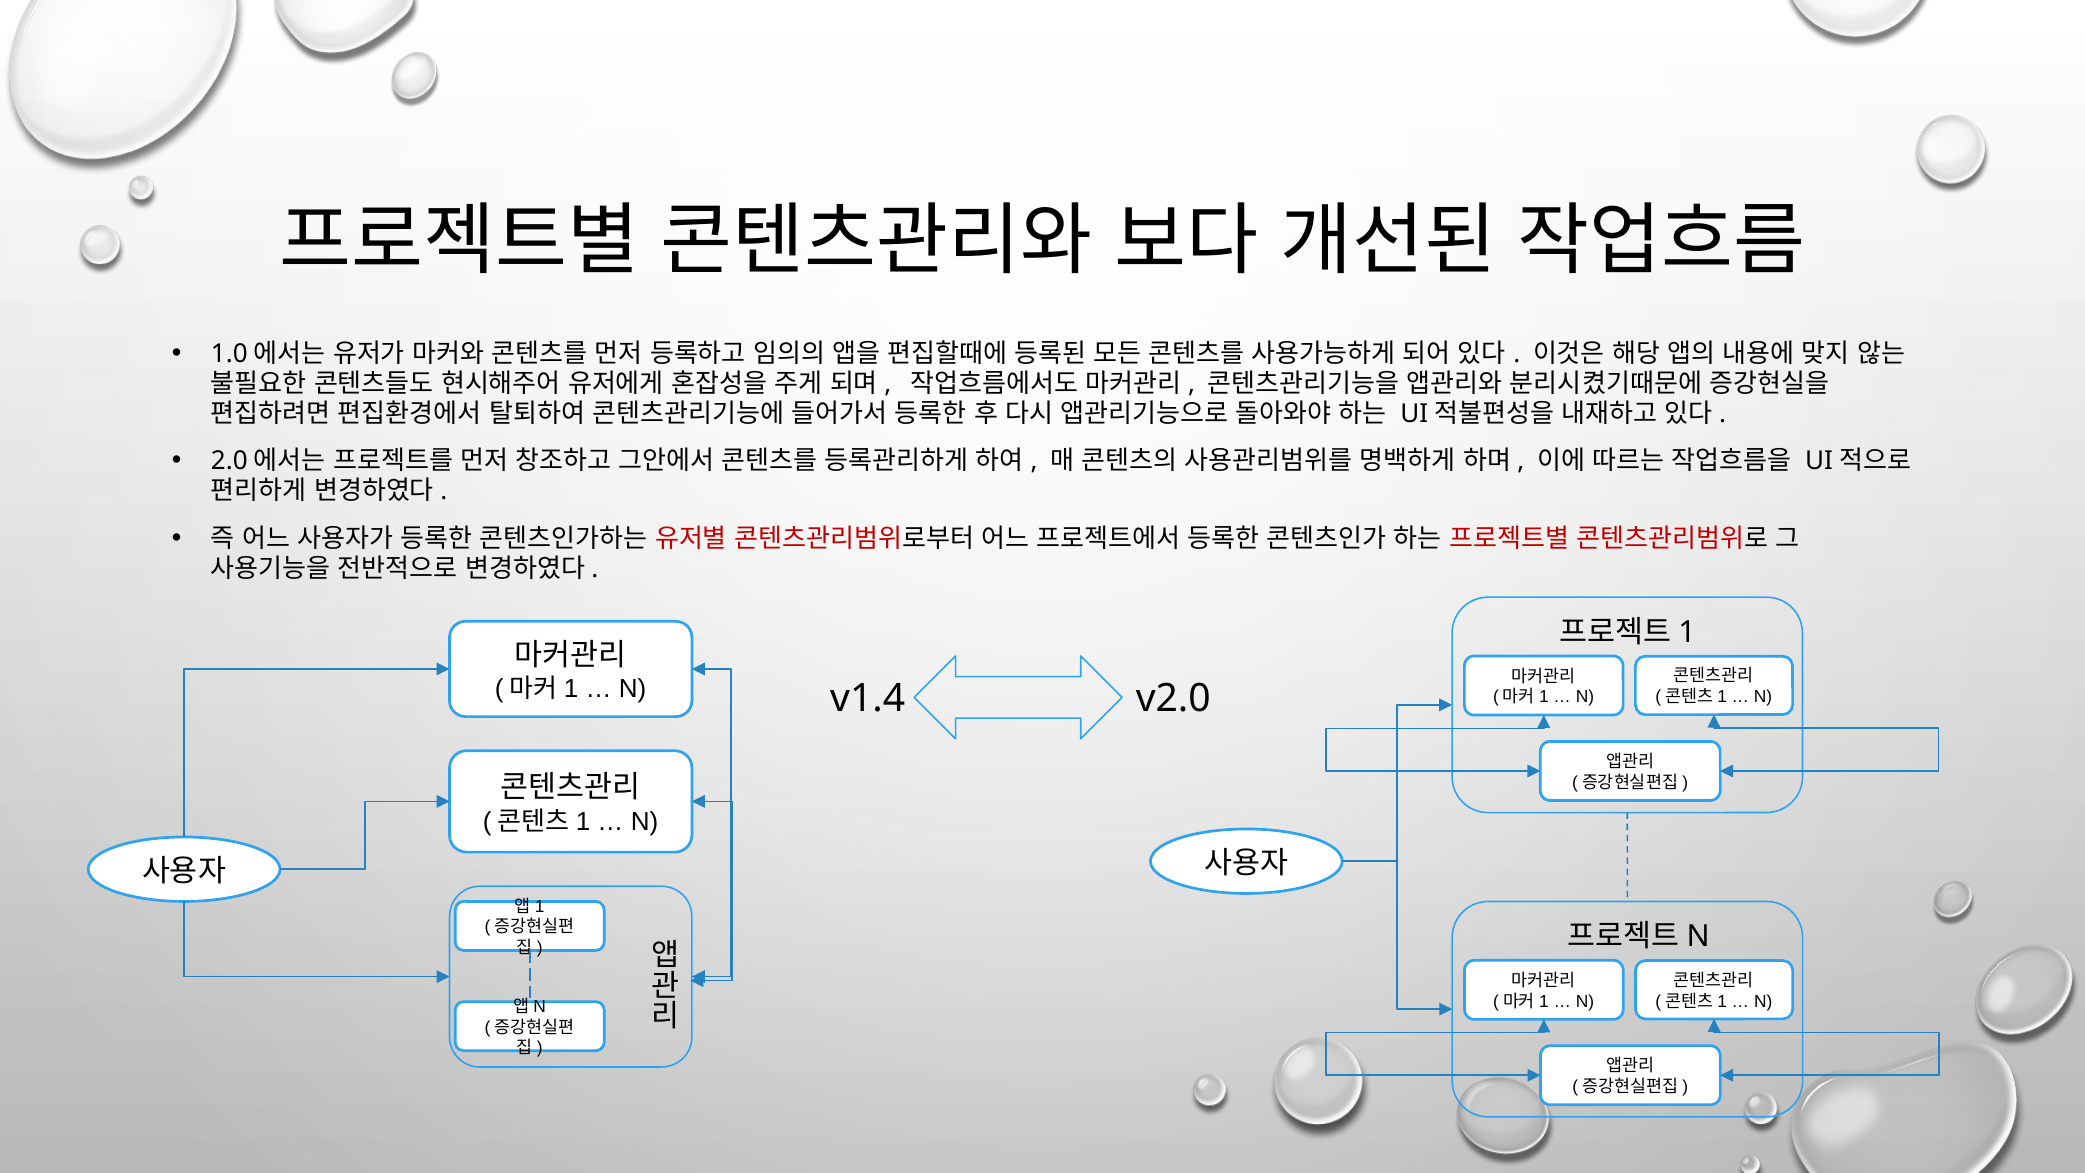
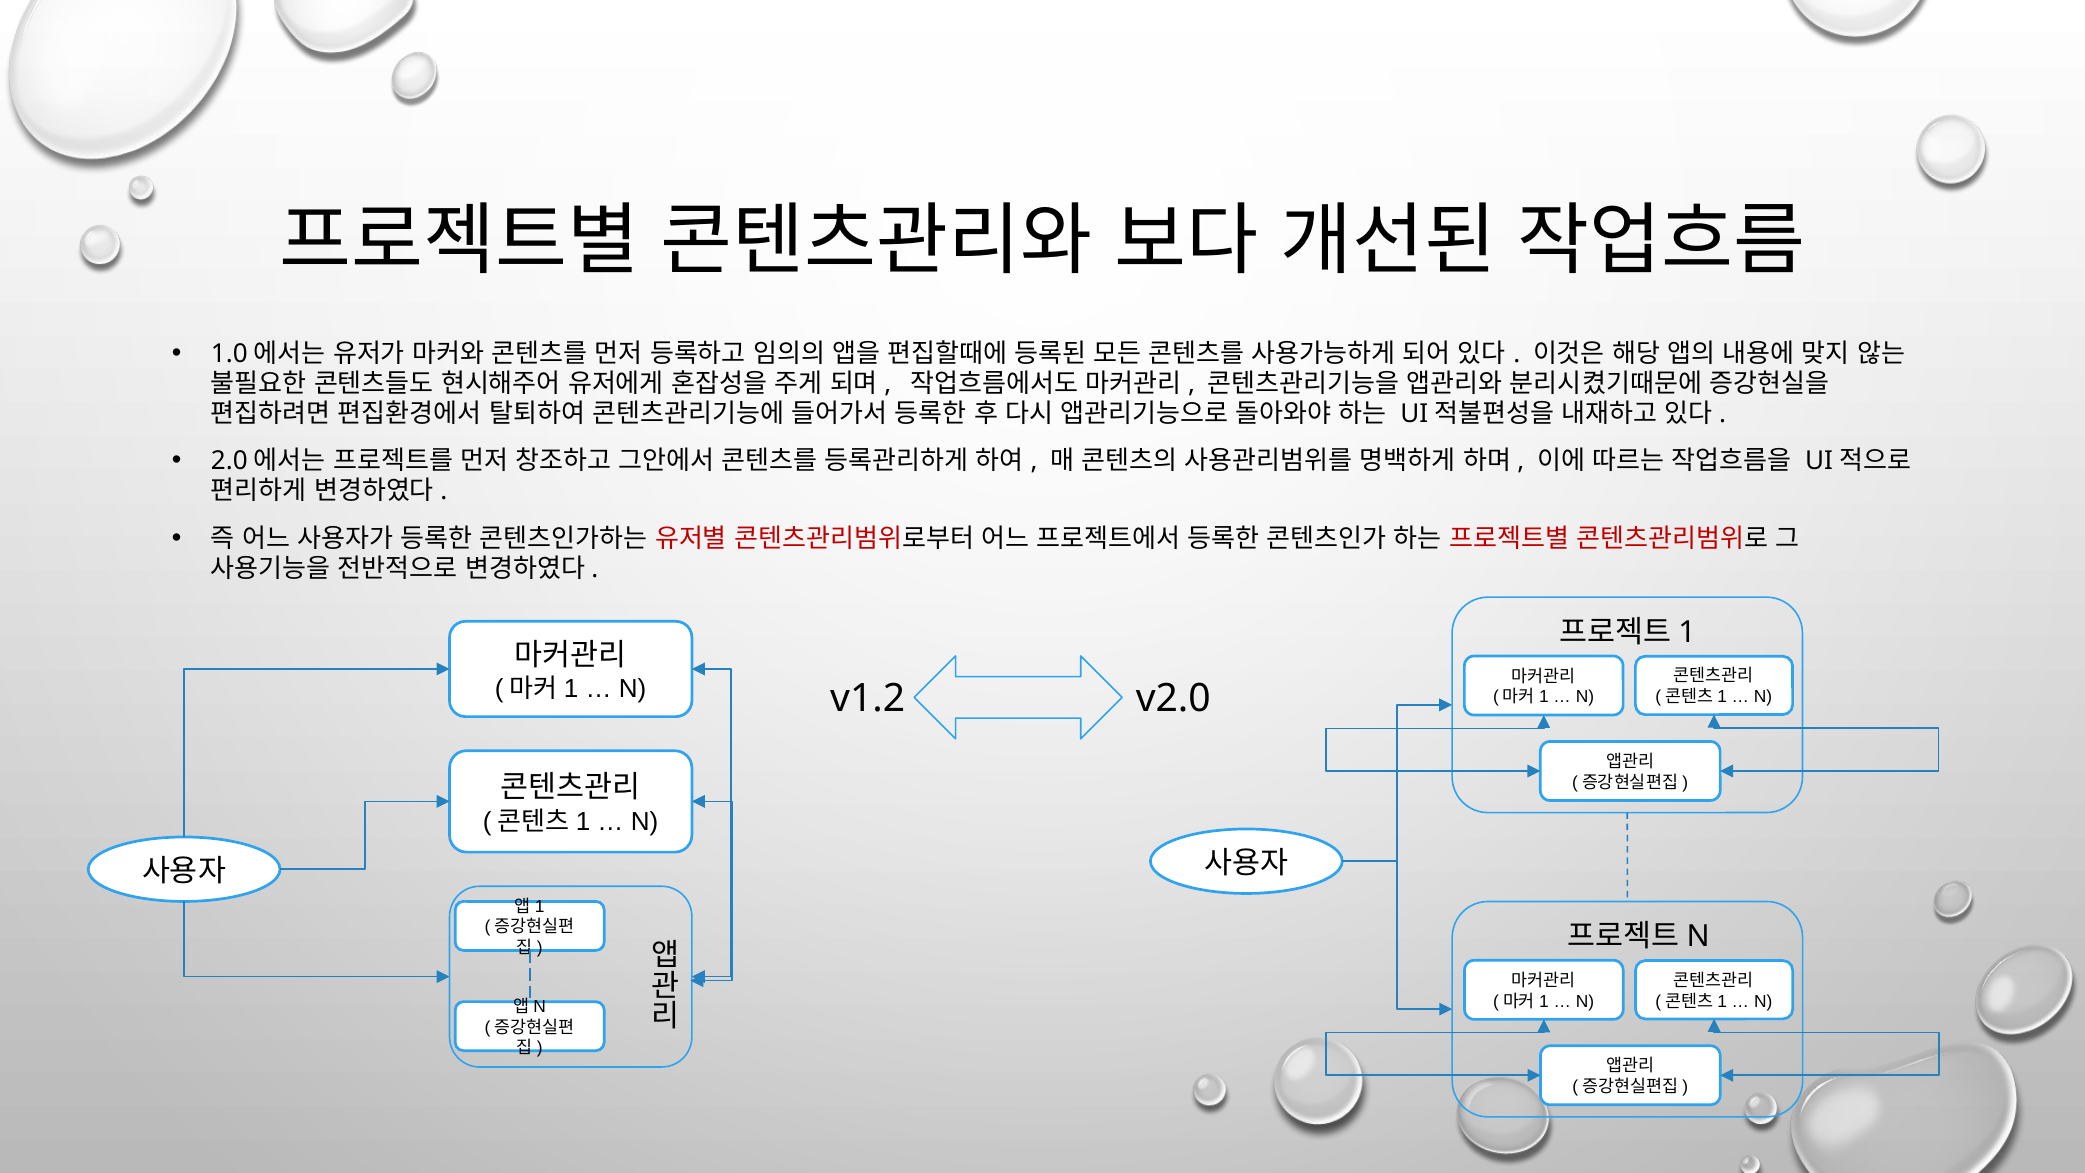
v1.4: v1.4 -> v1.2 (868, 698)
